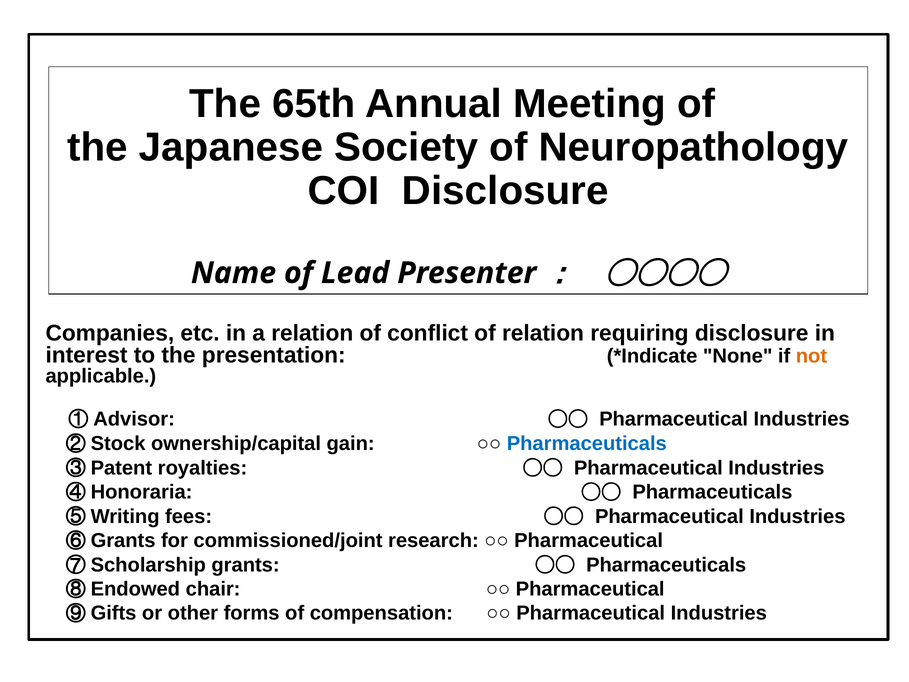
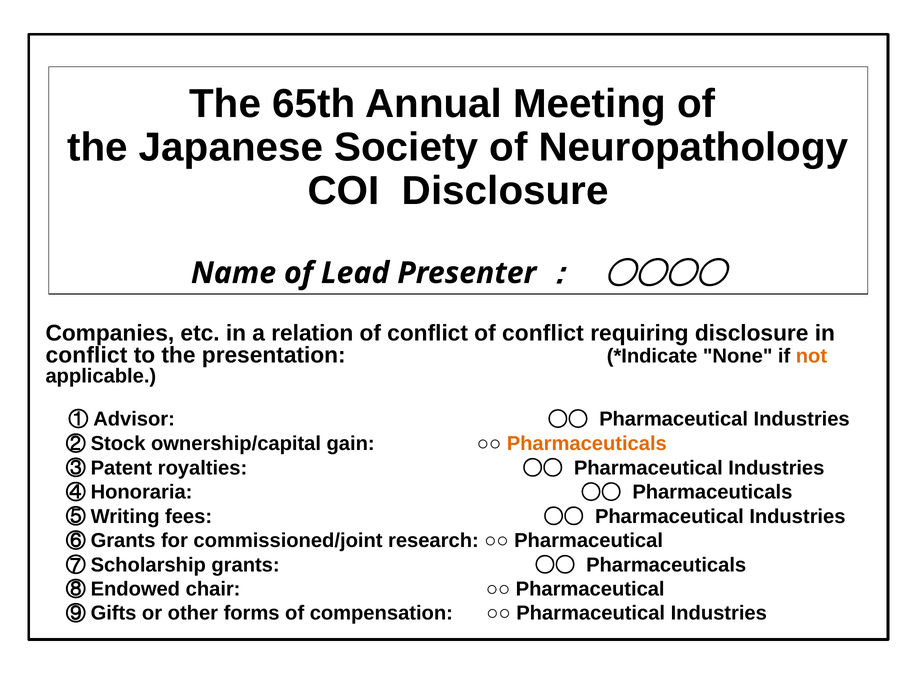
conflict of relation: relation -> conflict (543, 333)
interest: interest -> conflict (86, 355)
Pharmaceuticals colour: blue -> orange (587, 444)
